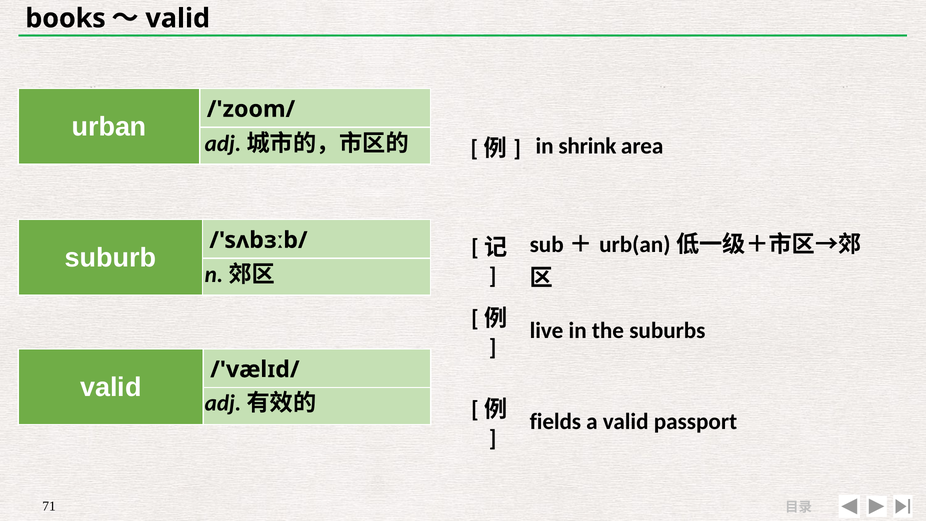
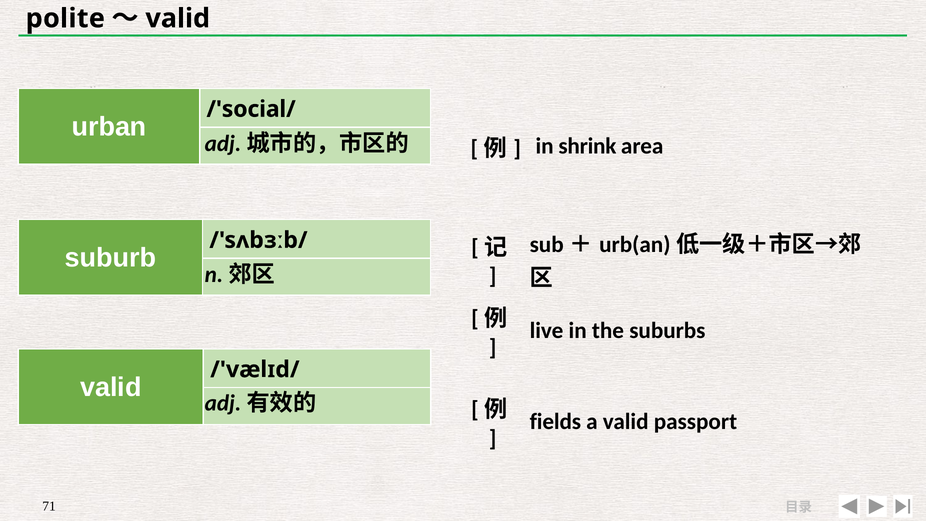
books: books -> polite (65, 18)
/'zoom/: /'zoom/ -> /'social/ (251, 109)
